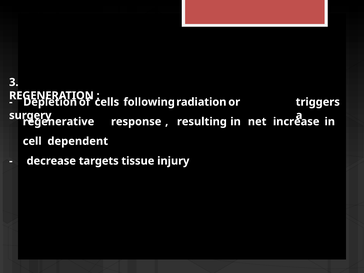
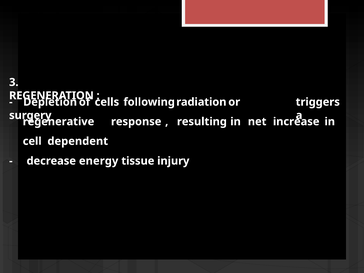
targets: targets -> energy (99, 161)
